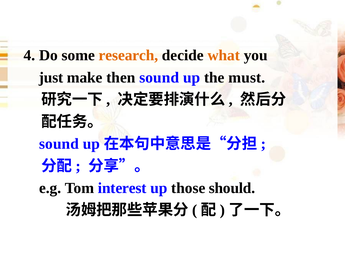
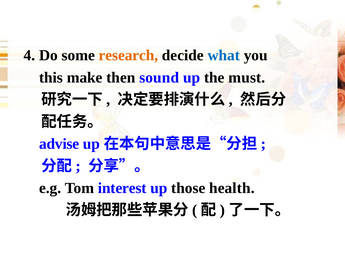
what colour: orange -> blue (224, 55)
just: just -> this (51, 77)
sound: sound -> advise (59, 144)
should: should -> health (232, 188)
